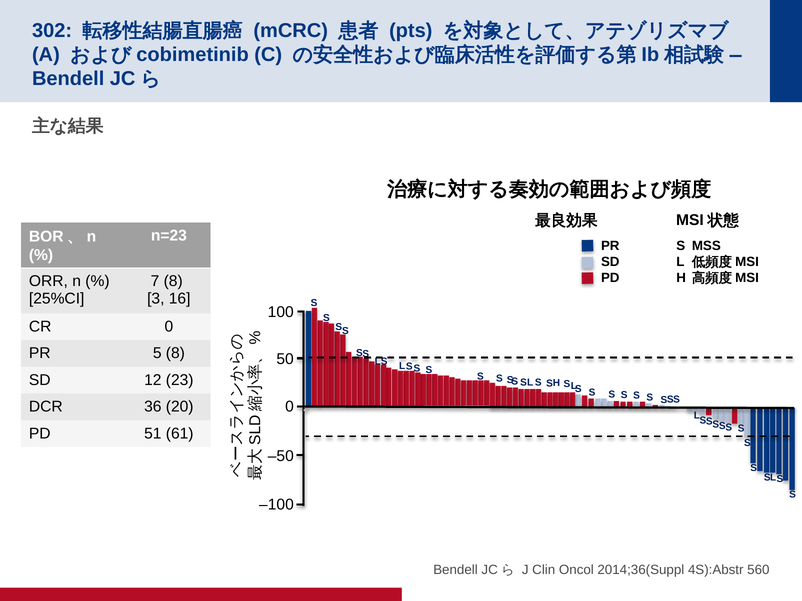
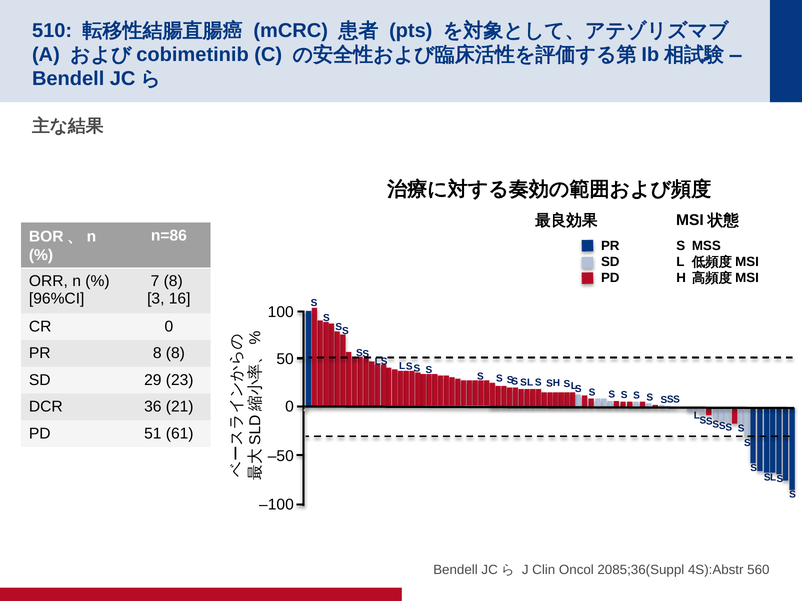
302: 302 -> 510 (52, 31)
n=23: n=23 -> n=86 (169, 236)
25%CI: 25%CI -> 96%CI (57, 299)
PR 5: 5 -> 8 (157, 353)
12: 12 -> 29 (153, 380)
20: 20 -> 21 (180, 407)
2014;36(Suppl: 2014;36(Suppl -> 2085;36(Suppl (641, 570)
